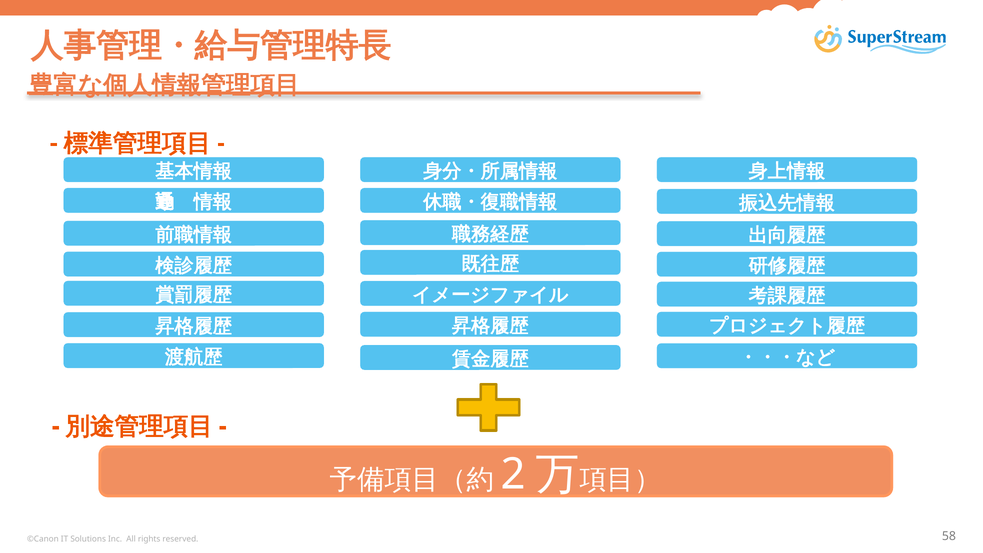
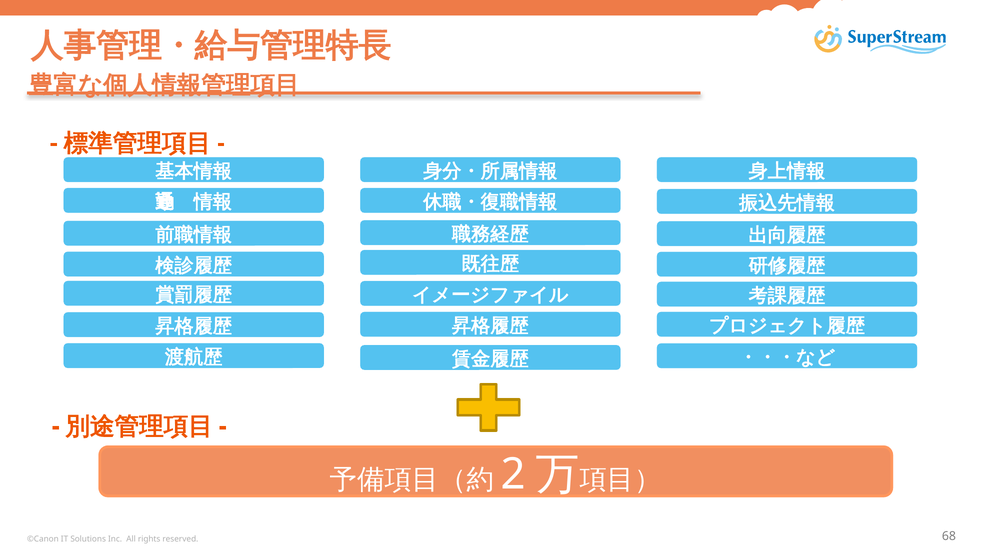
58: 58 -> 68 (949, 536)
